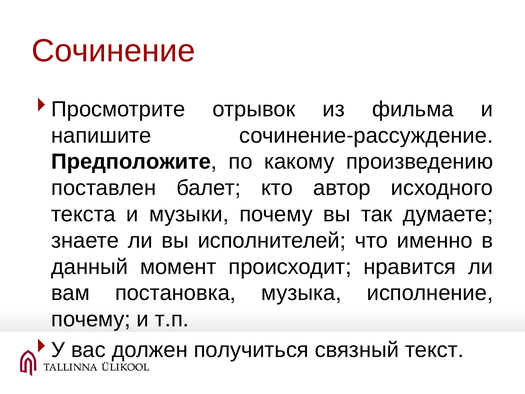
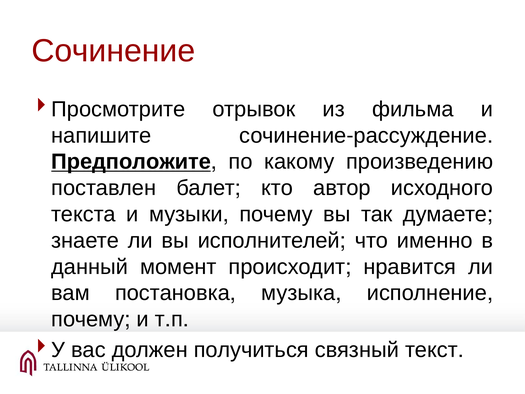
Предположите underline: none -> present (131, 162)
